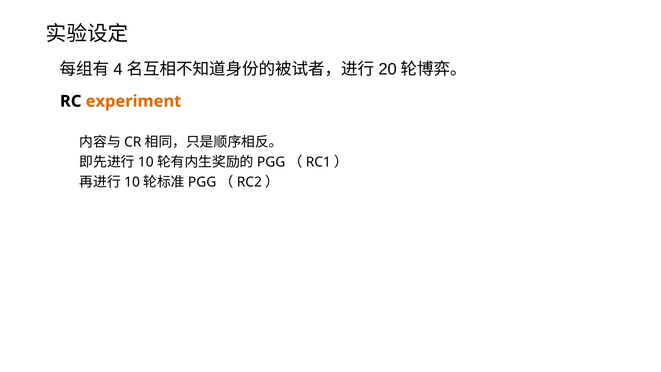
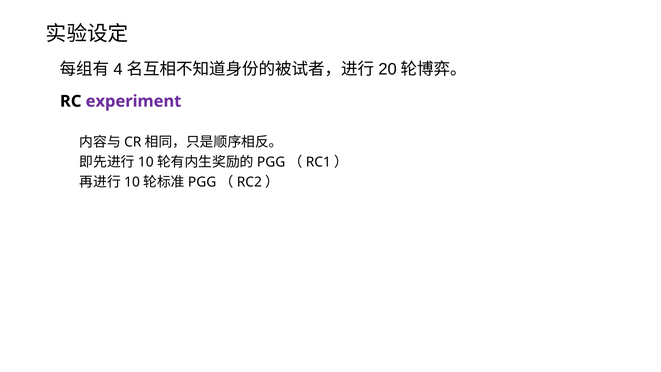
experiment colour: orange -> purple (133, 101)
